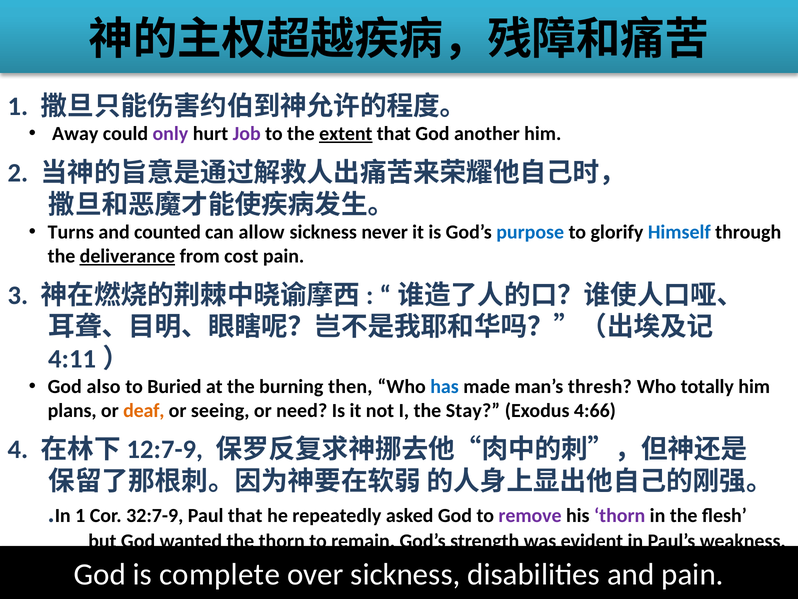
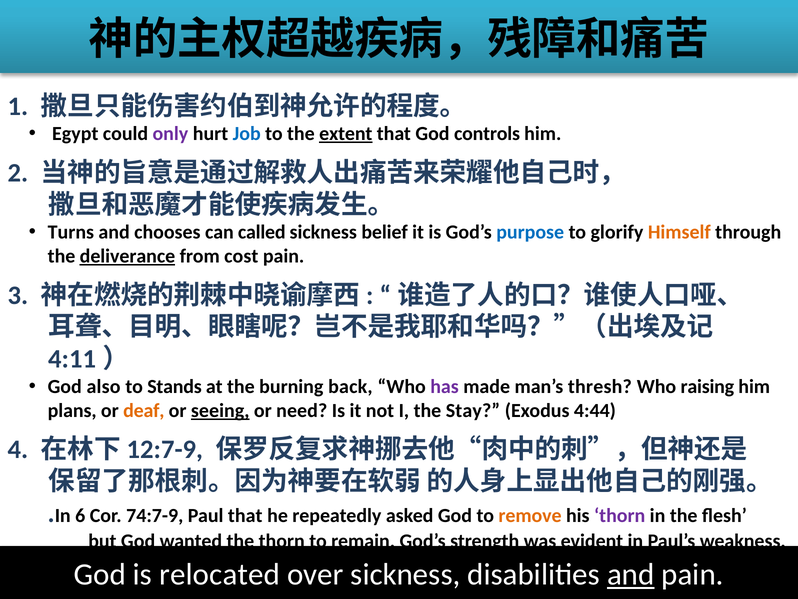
Away: Away -> Egypt (75, 134)
Job colour: purple -> blue (247, 134)
another: another -> controls (487, 134)
counted: counted -> chooses (167, 232)
allow: allow -> called (262, 232)
never: never -> belief (385, 232)
Himself colour: blue -> orange (679, 232)
Buried: Buried -> Stands (175, 386)
then: then -> back (350, 386)
has colour: blue -> purple (445, 386)
totally: totally -> raising (707, 386)
seeing underline: none -> present (220, 410)
4:66: 4:66 -> 4:44 (595, 410)
In 1: 1 -> 6 (80, 515)
32:7-9: 32:7-9 -> 74:7-9 (155, 515)
remove colour: purple -> orange (530, 515)
complete: complete -> relocated (220, 574)
and underline: none -> present (631, 574)
